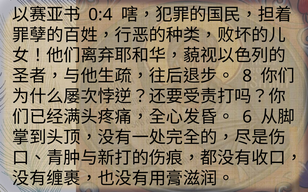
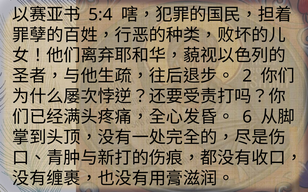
0:4: 0:4 -> 5:4 (100, 15)
8: 8 -> 2 (247, 76)
